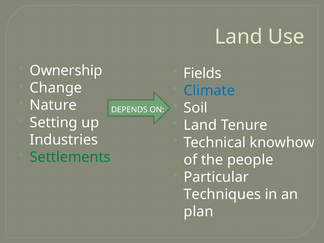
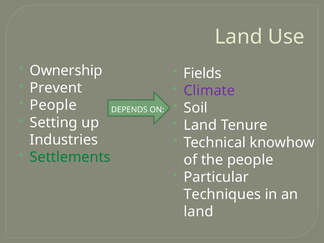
Change: Change -> Prevent (56, 88)
Climate colour: blue -> purple (209, 91)
Nature: Nature -> People (53, 105)
plan: plan -> land (199, 212)
